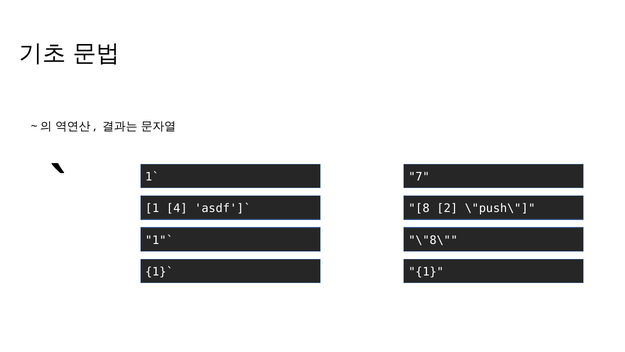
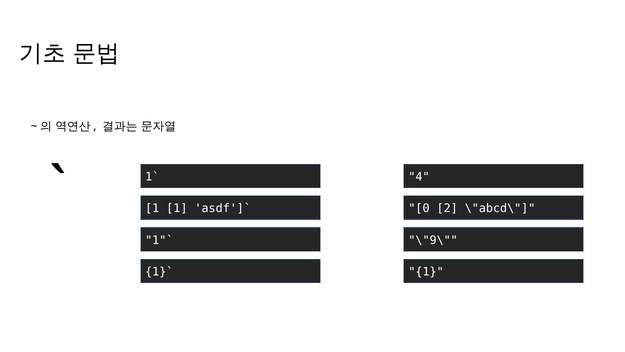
7: 7 -> 4 (419, 177)
1 4: 4 -> 1 (177, 208)
8: 8 -> 0 (419, 208)
\"push\: \"push\ -> \"abcd\ (500, 208)
\"8\: \"8\ -> \"9\ (433, 240)
